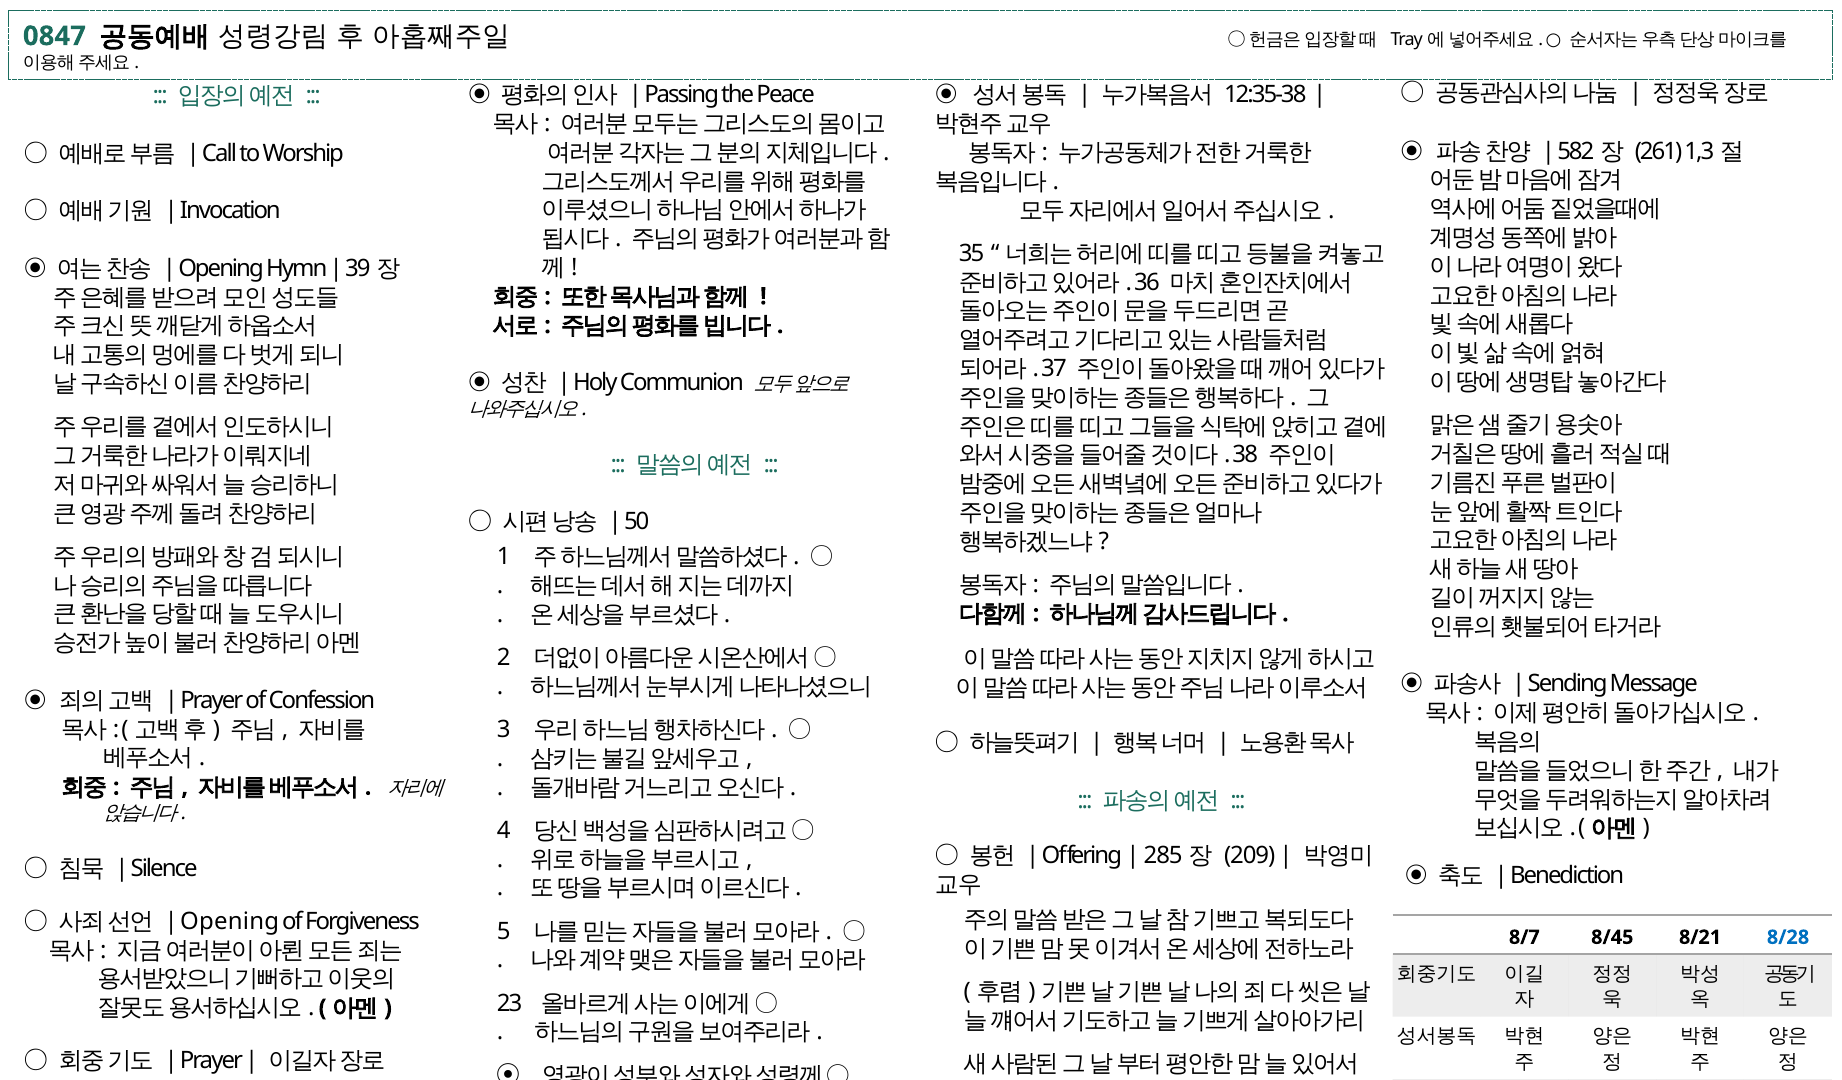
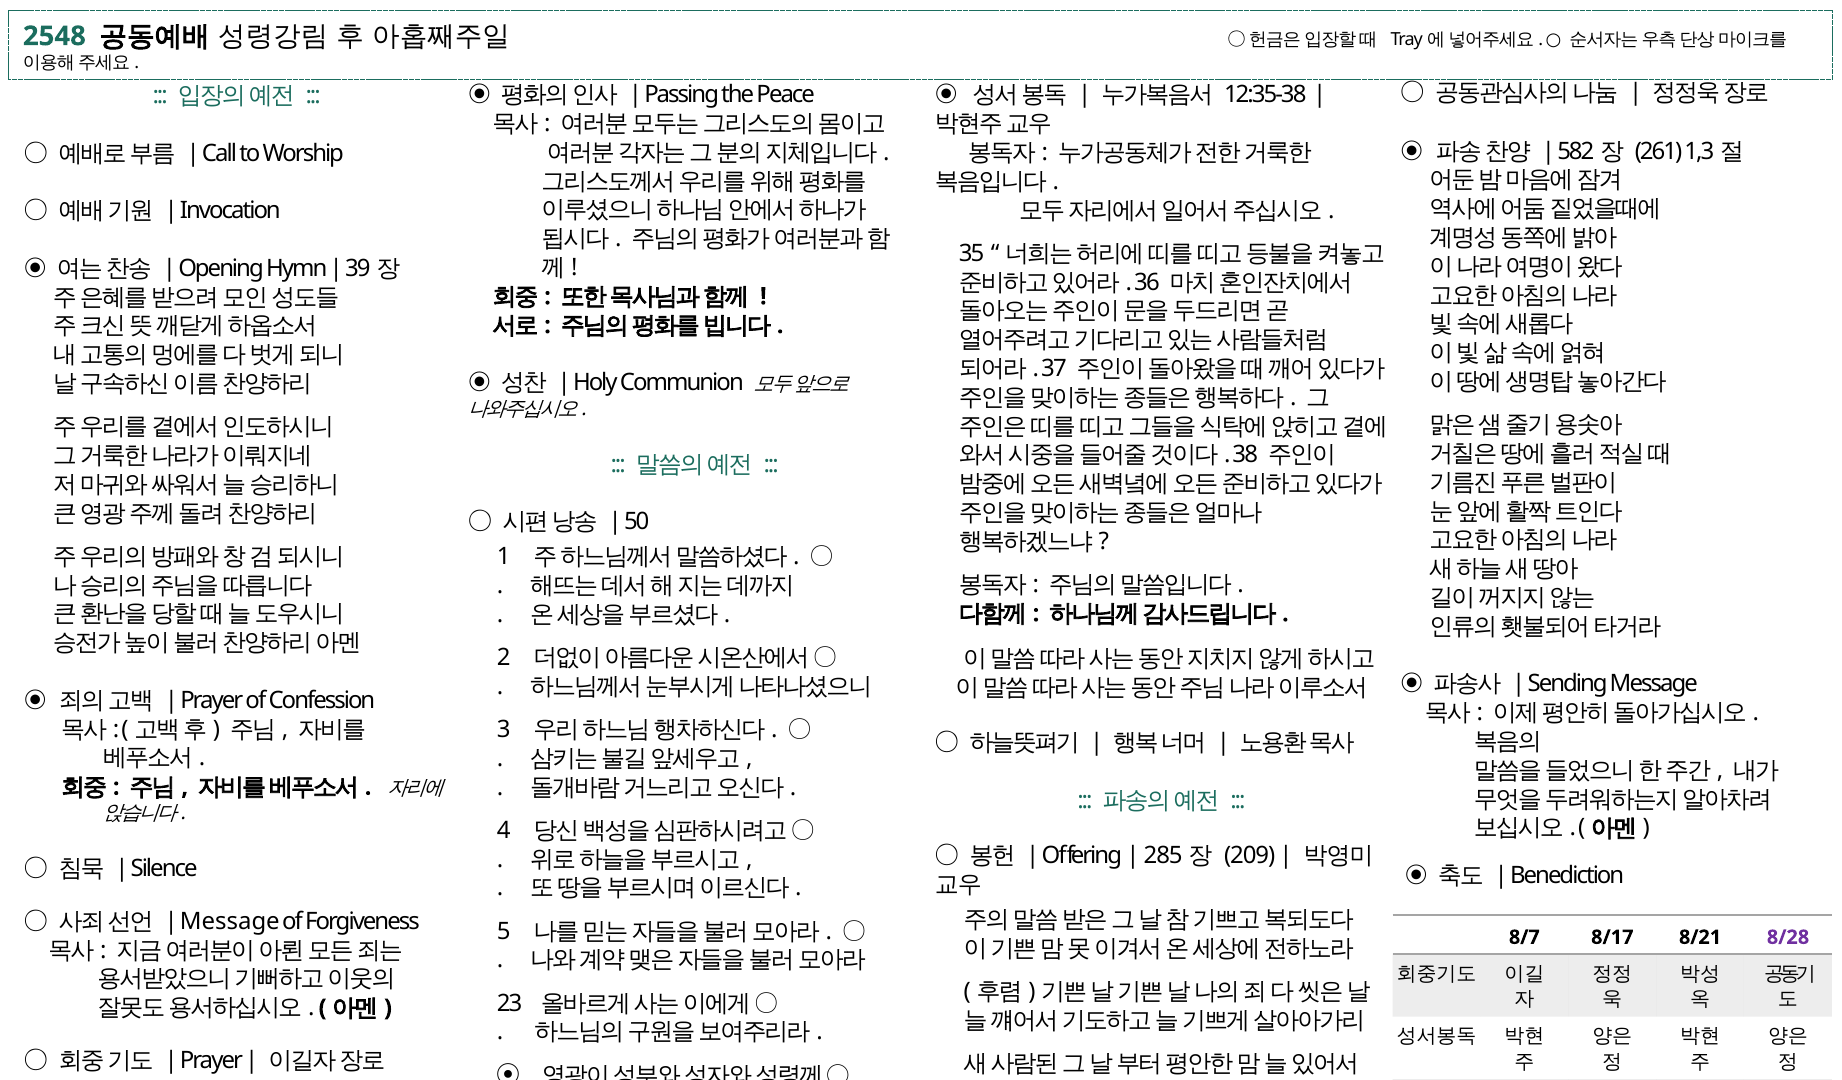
0847: 0847 -> 2548 (54, 36)
Opening: Opening -> Message (230, 921)
8/45: 8/45 -> 8/17 (1612, 937)
8/28 colour: blue -> purple (1788, 937)
